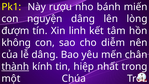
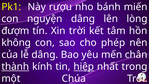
Xin linh: linh -> trời (77, 31)
diễm: diễm -> phép (113, 43)
hiệp underline: none -> present (84, 66)
